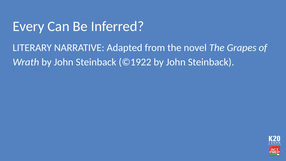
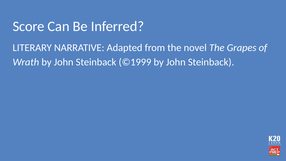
Every: Every -> Score (29, 26)
©1922: ©1922 -> ©1999 (135, 62)
